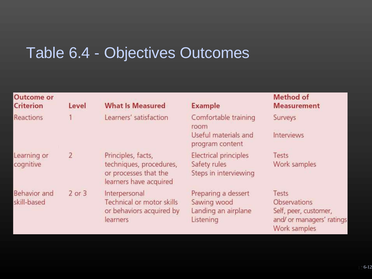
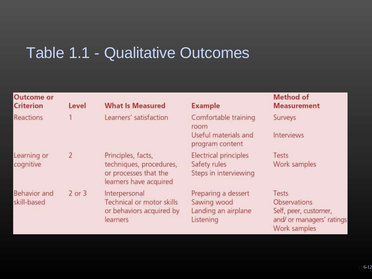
6.4: 6.4 -> 1.1 (79, 53)
Objectives: Objectives -> Qualitative (140, 53)
